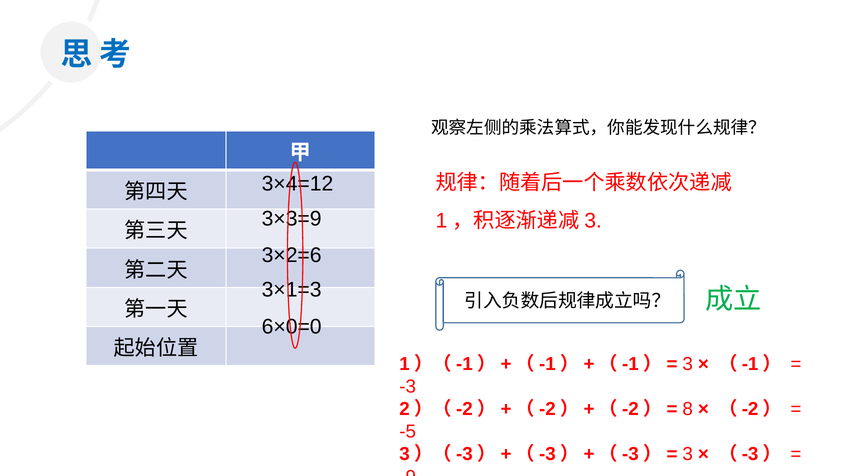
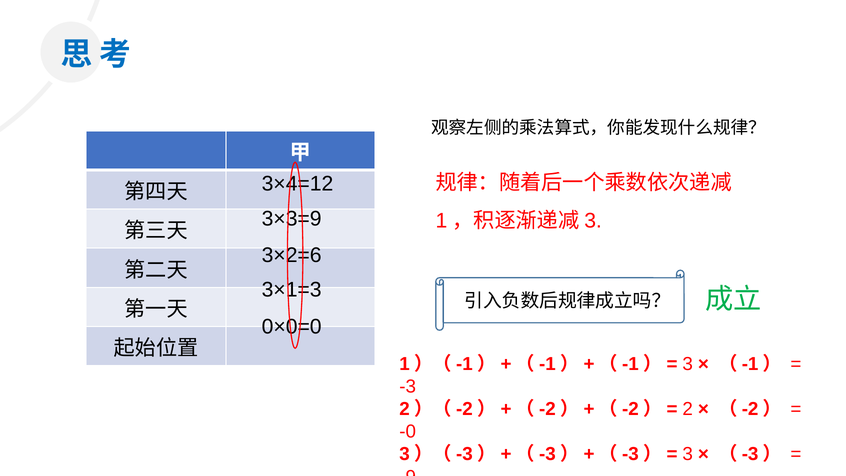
6×0=0: 6×0=0 -> 0×0=0 (292, 327)
8: 8 -> 2 (688, 409)
-5: -5 -> -0 (408, 432)
